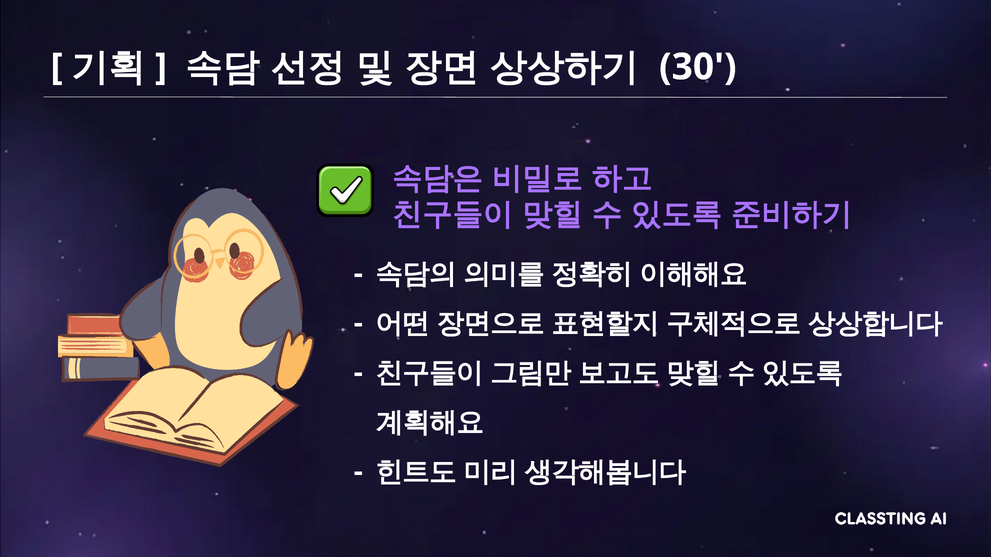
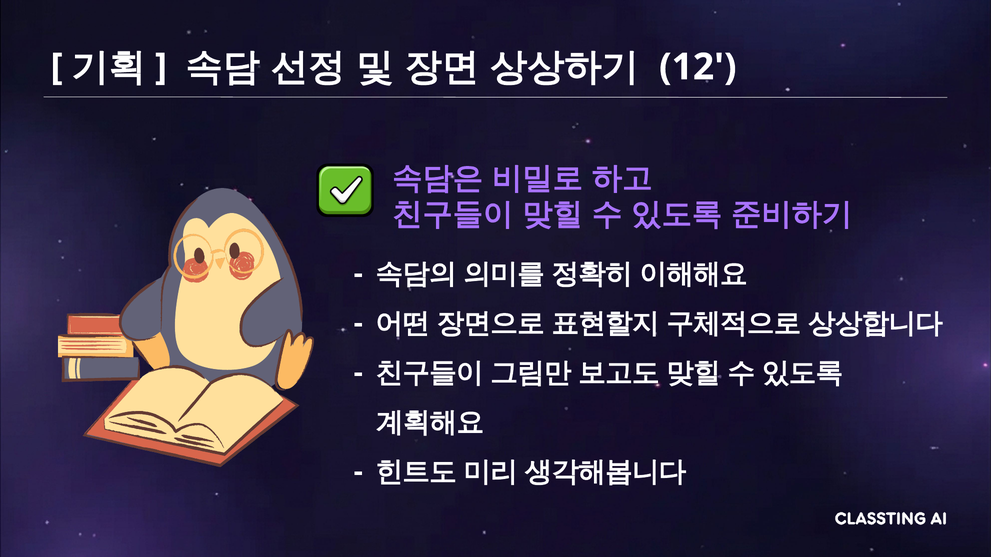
30: 30 -> 12 (698, 67)
